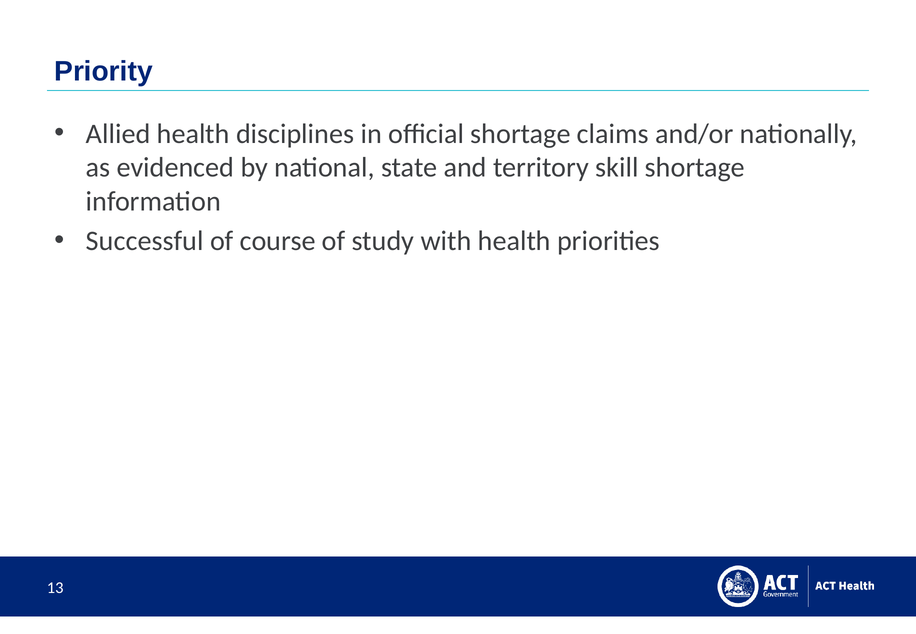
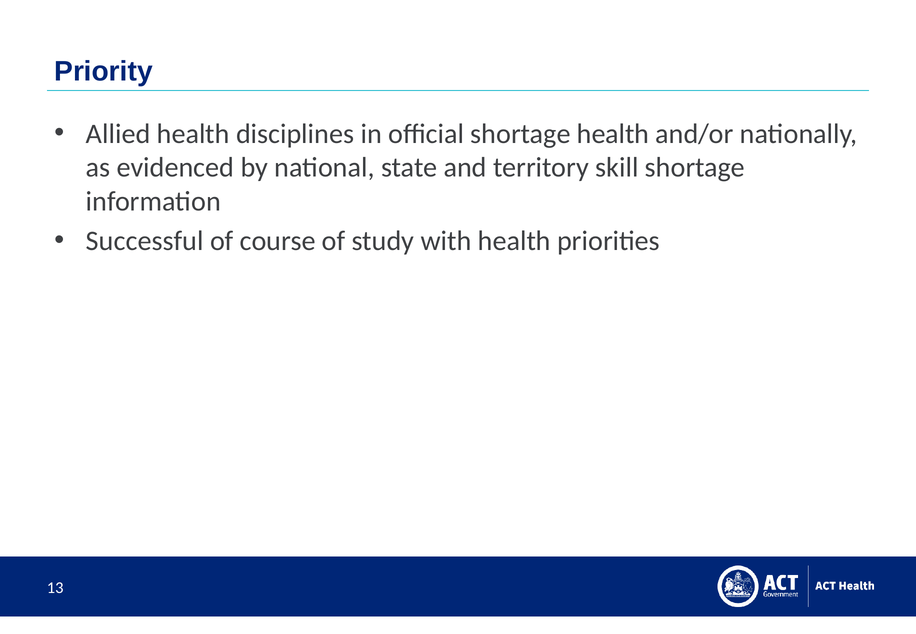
shortage claims: claims -> health (613, 134)
